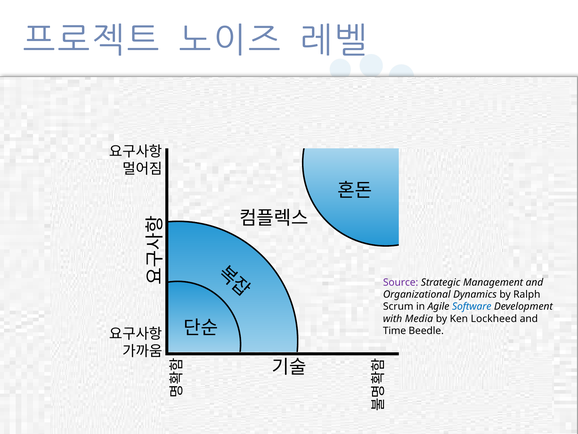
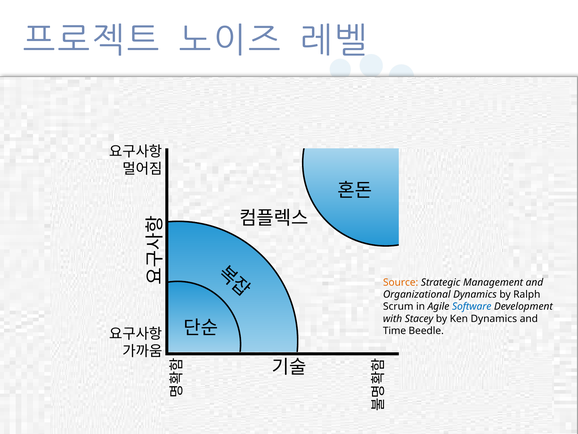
Source colour: purple -> orange (401, 282)
Media: Media -> Stacey (419, 318)
Ken Lockheed: Lockheed -> Dynamics (494, 318)
